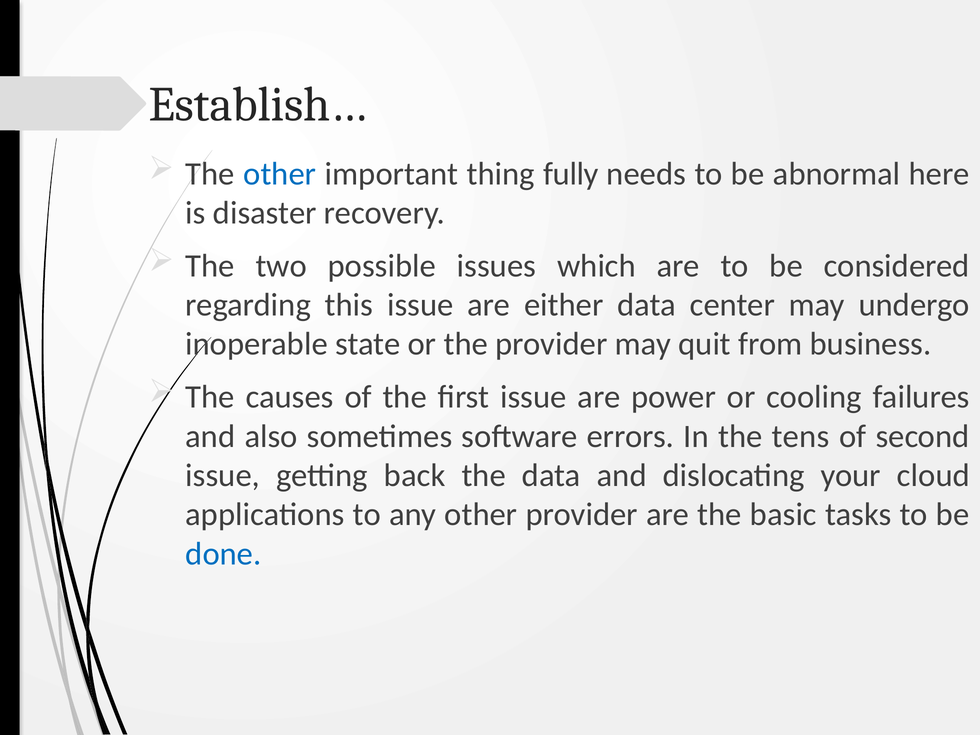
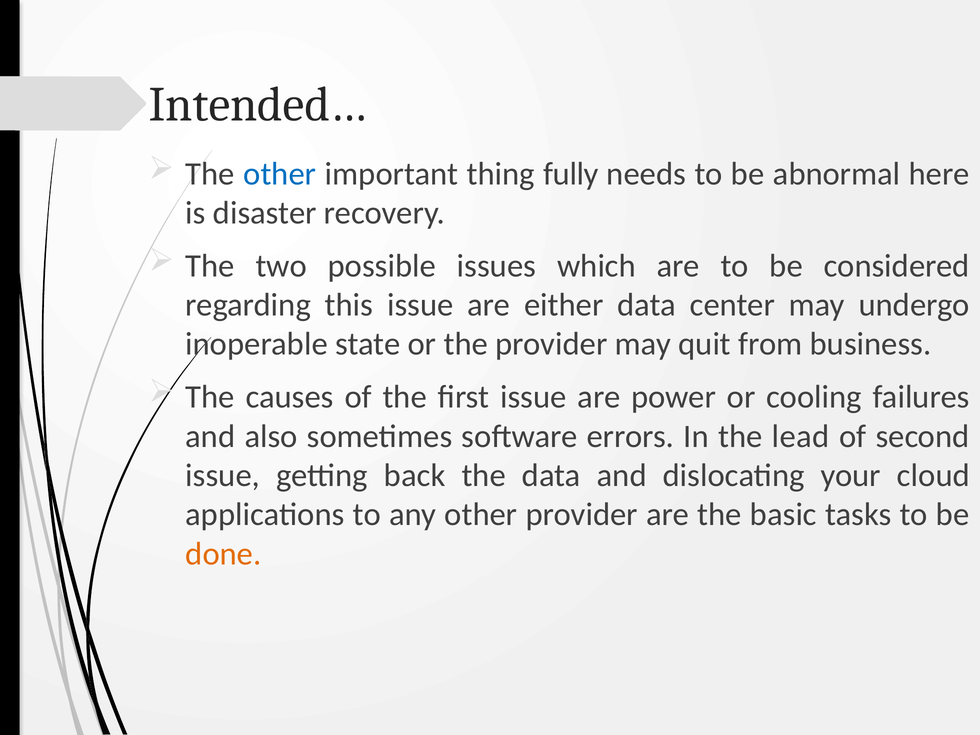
Establish…: Establish… -> Intended… (258, 105)
tens: tens -> lead (801, 436)
done colour: blue -> orange (223, 554)
